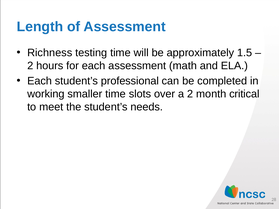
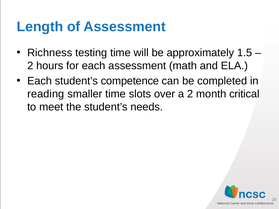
professional: professional -> competence (130, 81)
working: working -> reading (46, 94)
